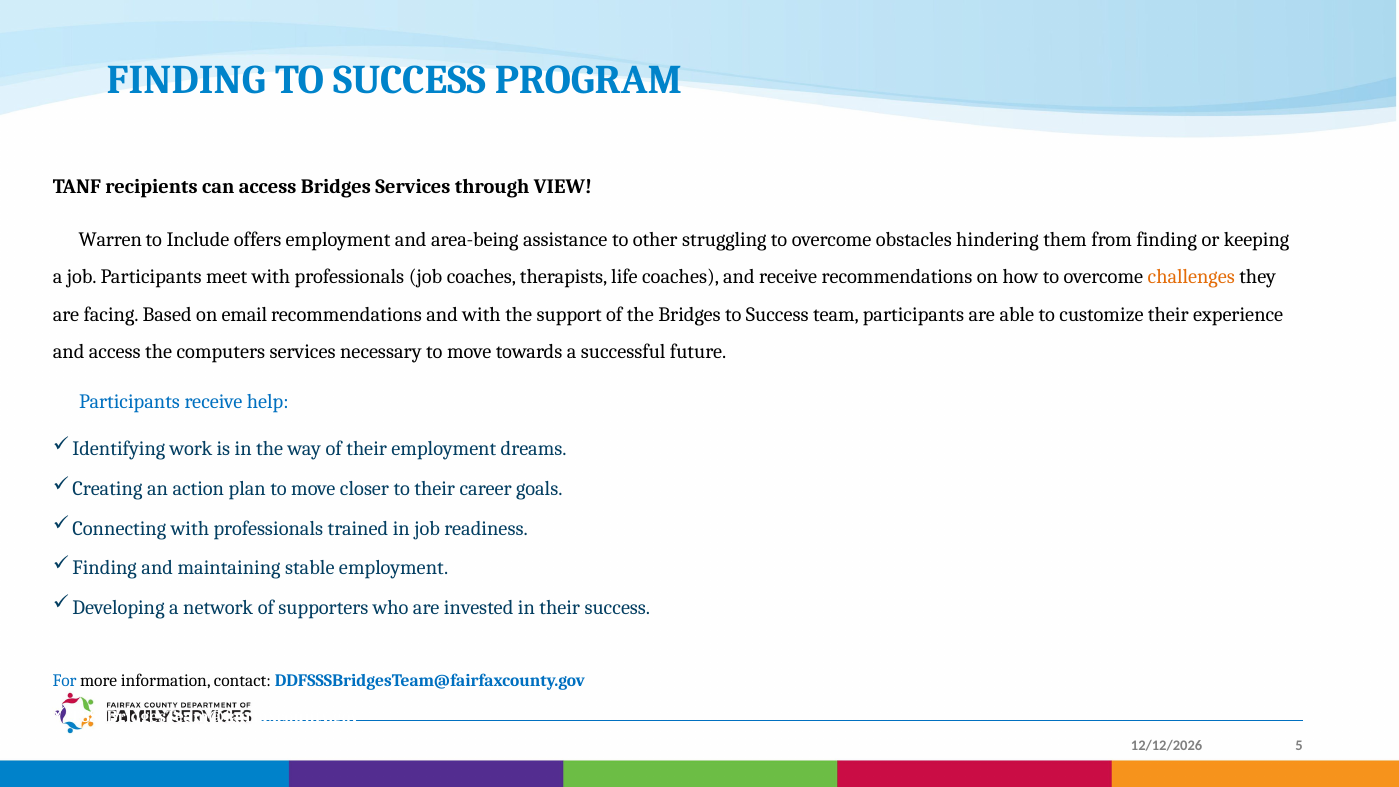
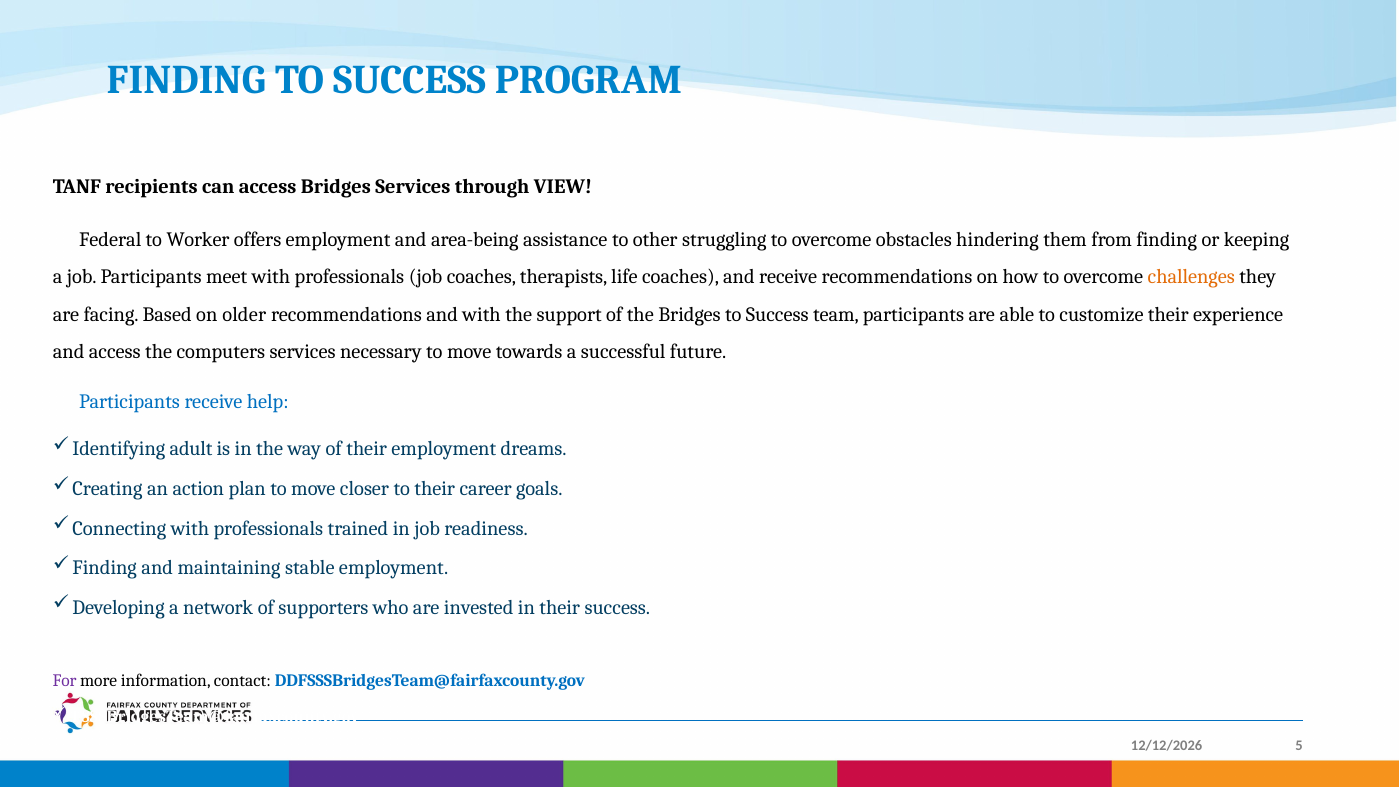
Warren: Warren -> Federal (110, 239)
Include: Include -> Worker (198, 239)
email: email -> older (244, 314)
work: work -> adult (191, 449)
For colour: blue -> purple (65, 681)
